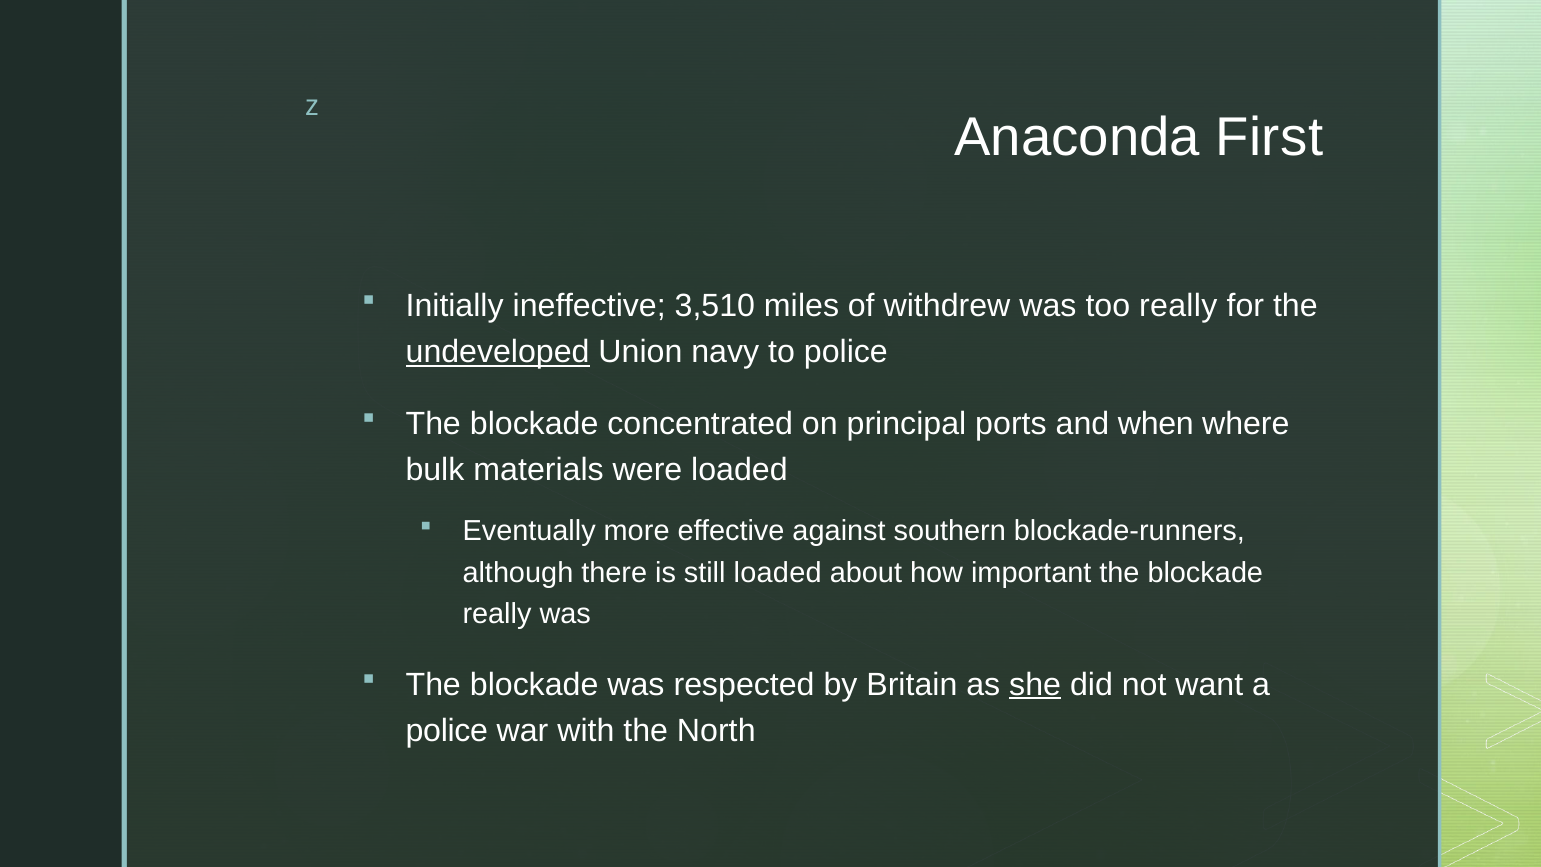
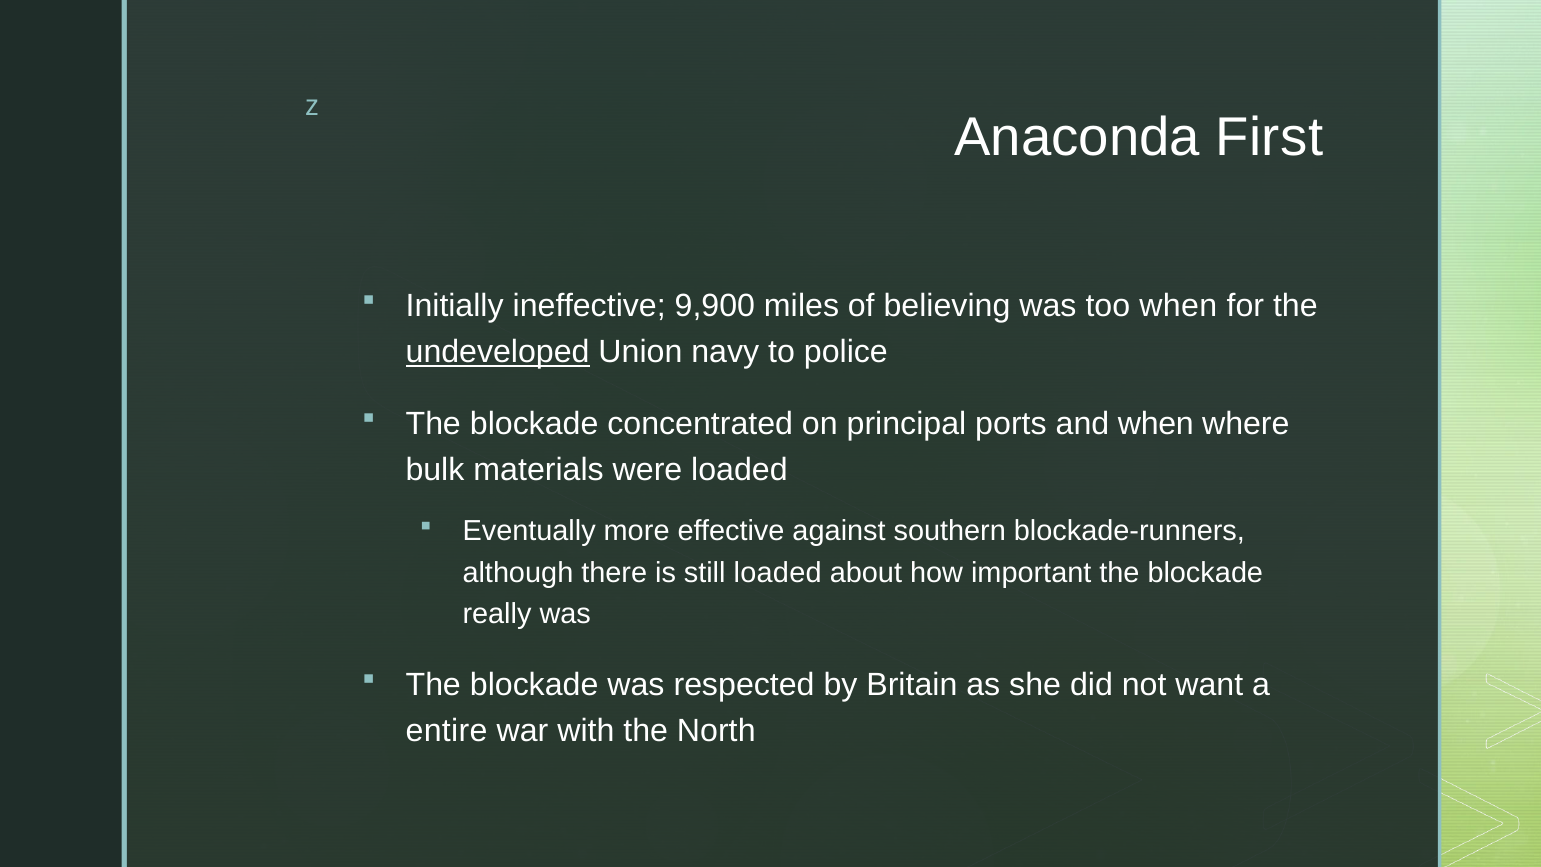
3,510: 3,510 -> 9,900 (715, 306)
withdrew: withdrew -> believing (947, 306)
too really: really -> when (1178, 306)
she underline: present -> none (1035, 684)
police: police -> entire (447, 731)
